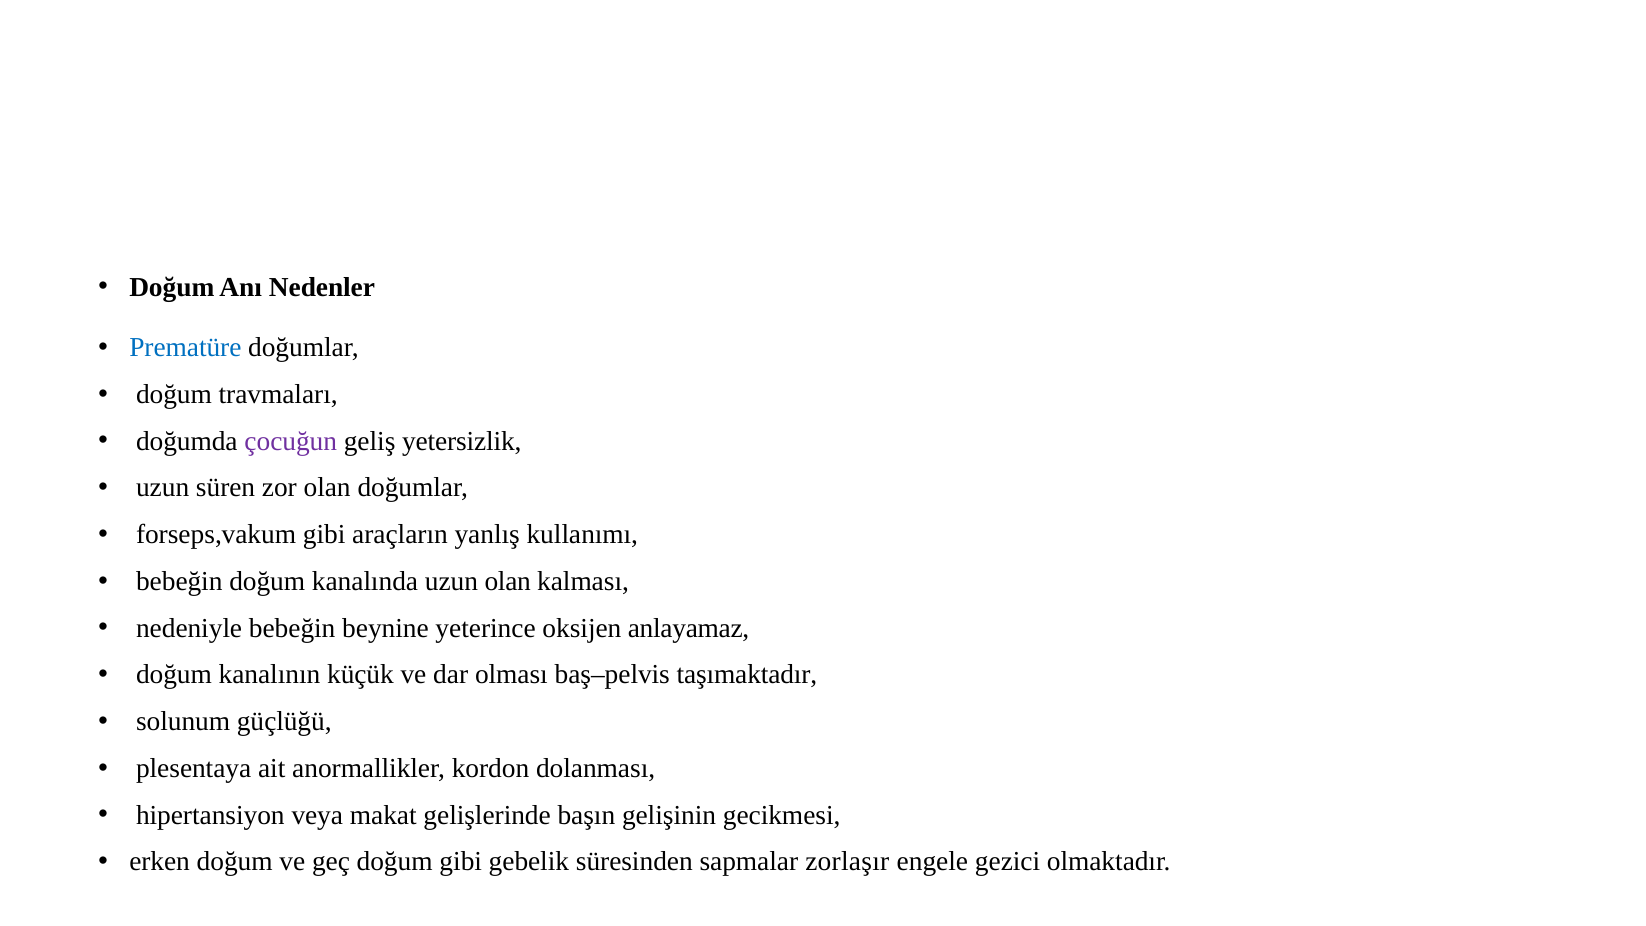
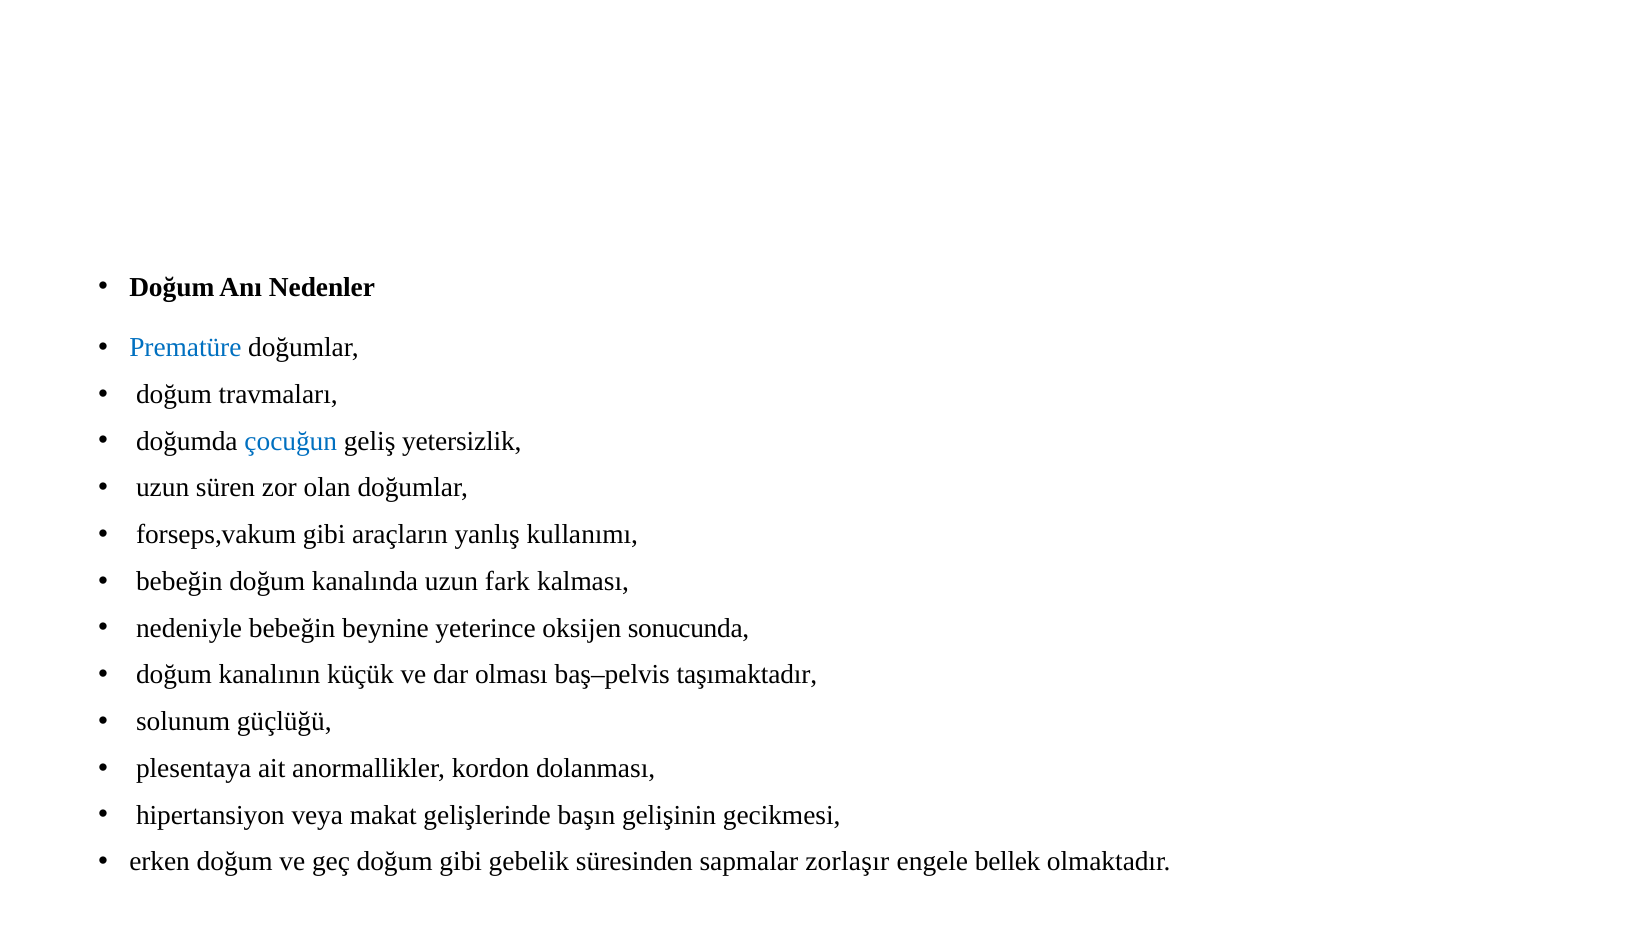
çocuğun colour: purple -> blue (291, 441)
uzun olan: olan -> fark (507, 581)
anlayamaz: anlayamaz -> sonucunda (689, 628)
gezici: gezici -> bellek (1008, 862)
